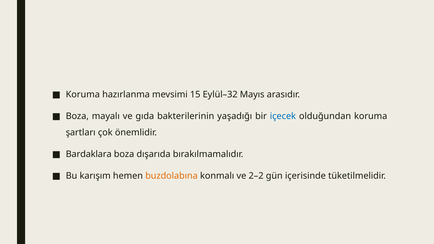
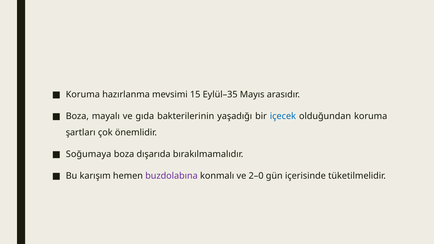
Eylül–32: Eylül–32 -> Eylül–35 (220, 95)
Bardaklara: Bardaklara -> Soğumaya (89, 154)
buzdolabına colour: orange -> purple (171, 176)
2–2: 2–2 -> 2–0 (256, 176)
